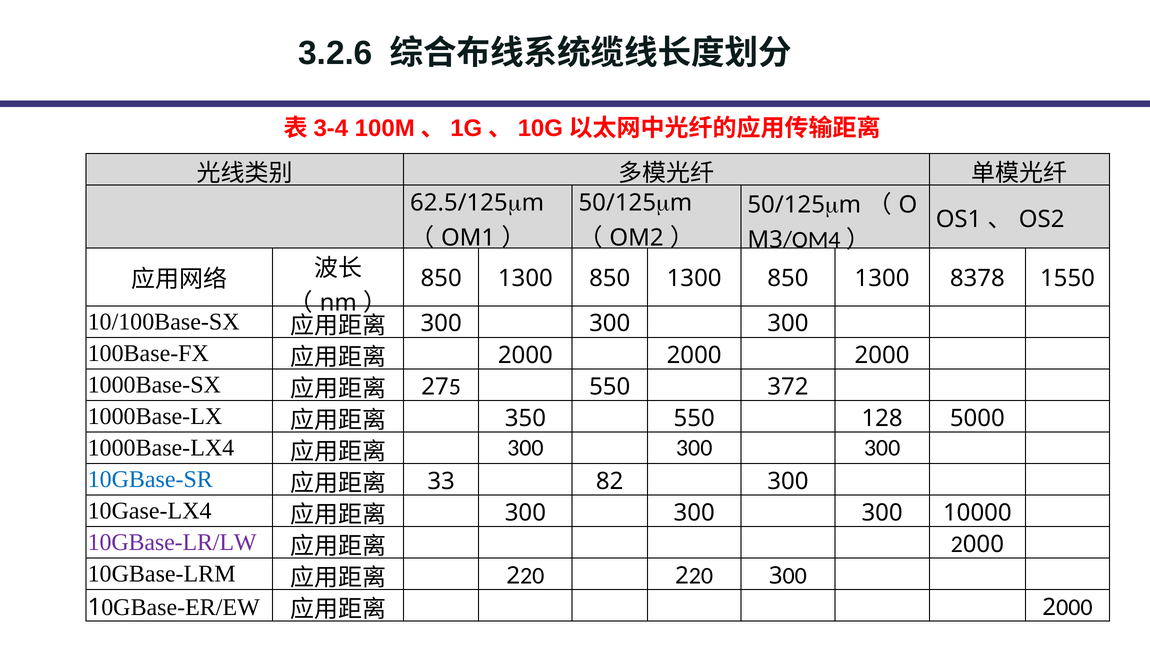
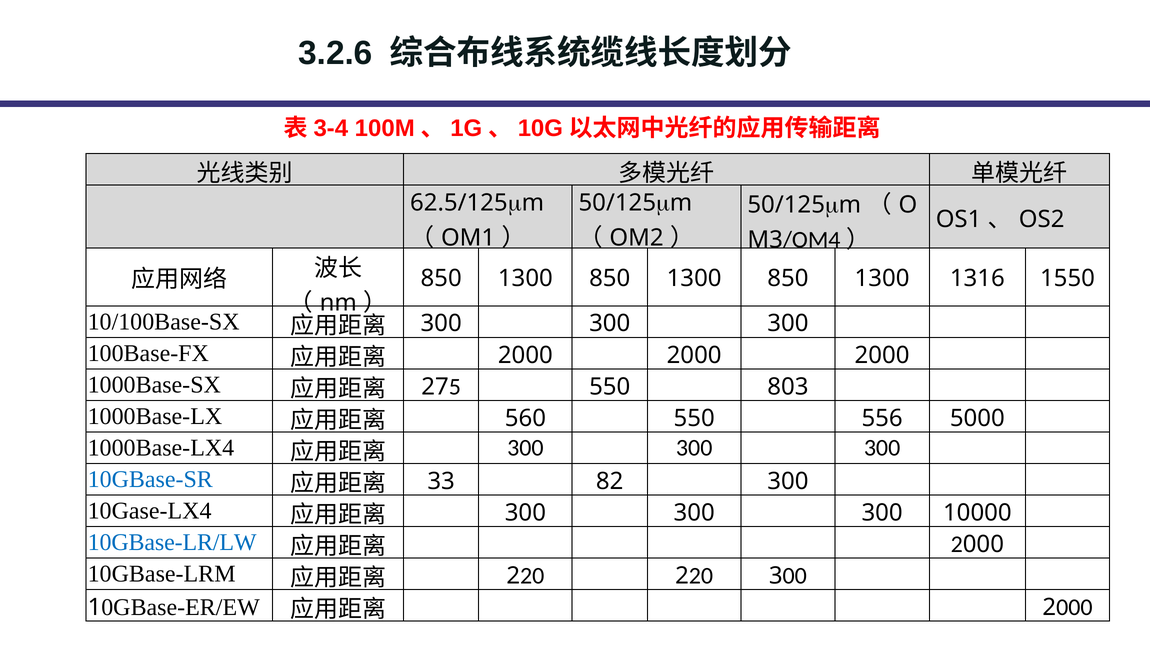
8378: 8378 -> 1316 (977, 278)
372: 372 -> 803 (788, 387)
350: 350 -> 560 (525, 418)
128: 128 -> 556 (882, 418)
10GBase-LR/LW colour: purple -> blue (172, 542)
